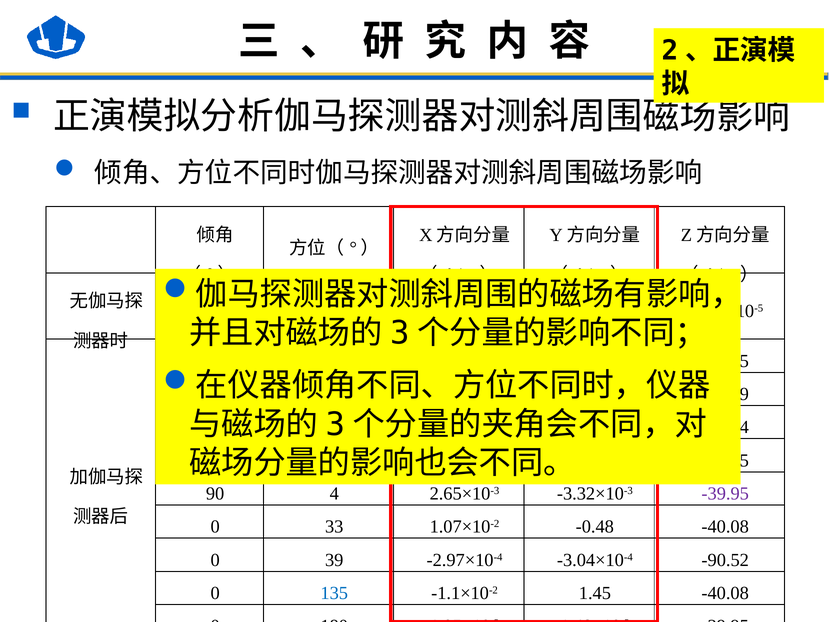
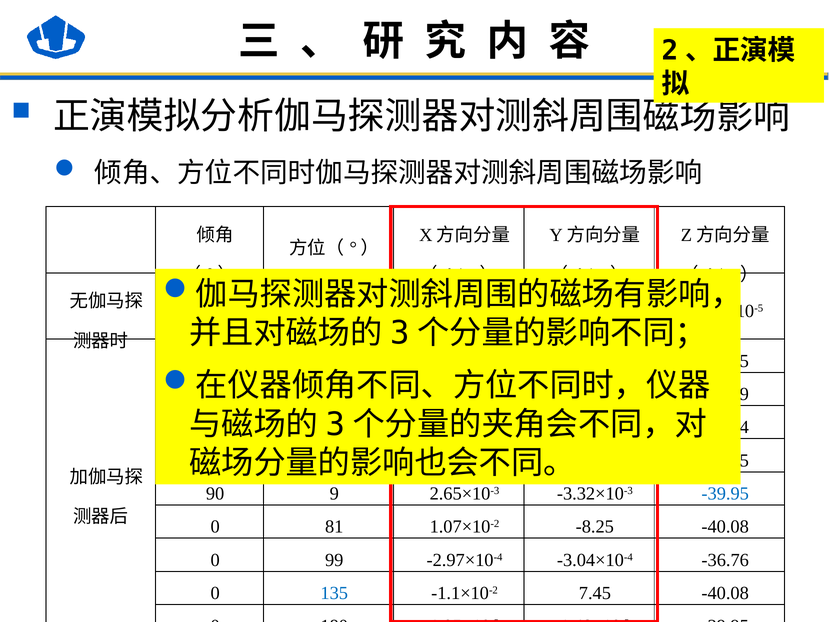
4: 4 -> 9 (334, 493)
-39.95 colour: purple -> blue (725, 493)
33: 33 -> 81 (334, 527)
1.07×10-2 -0.48: -0.48 -> -8.25 (595, 527)
39: 39 -> 99 (334, 560)
-90.52: -90.52 -> -36.76 (725, 560)
1.45: 1.45 -> 7.45 (595, 593)
